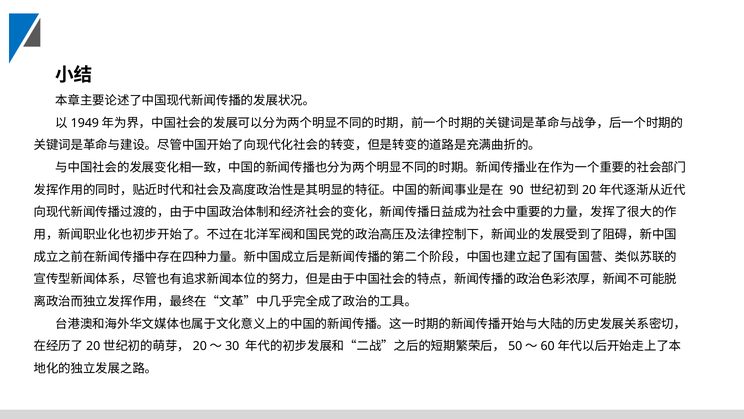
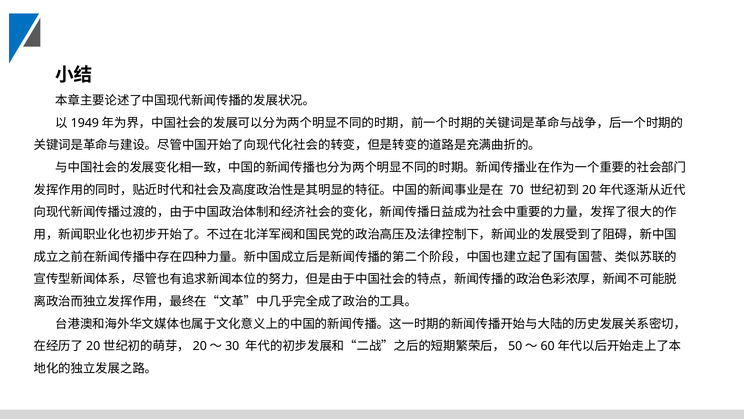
90: 90 -> 70 (516, 190)
